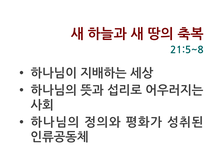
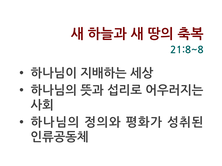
21:5~8: 21:5~8 -> 21:8~8 (187, 50)
